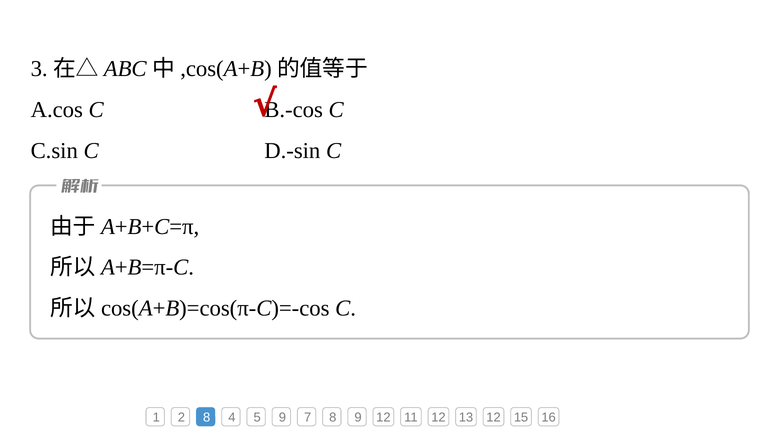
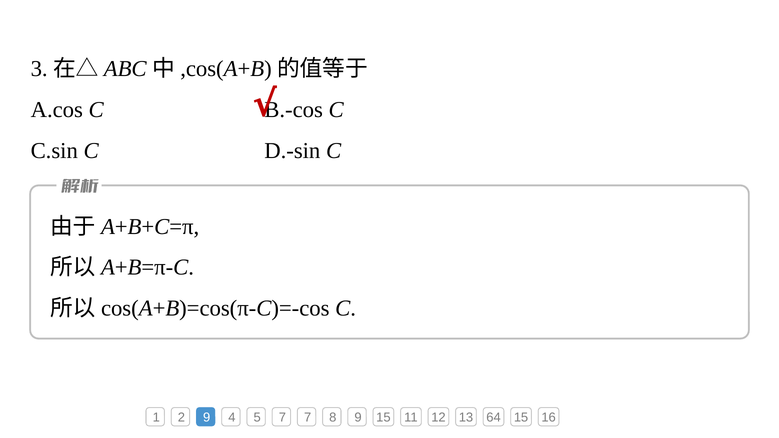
2 8: 8 -> 9 (207, 418)
5 9: 9 -> 7 (282, 418)
9 12: 12 -> 15 (383, 418)
13 12: 12 -> 64 (494, 418)
